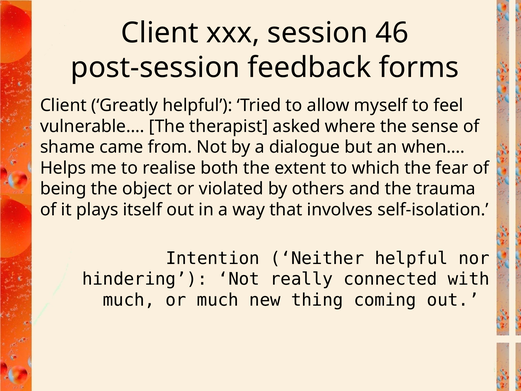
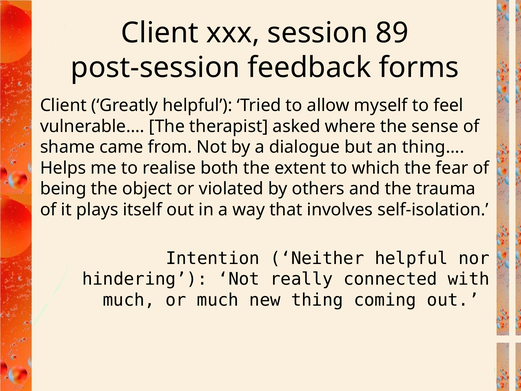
46: 46 -> 89 (392, 33)
when…: when… -> thing… (433, 147)
